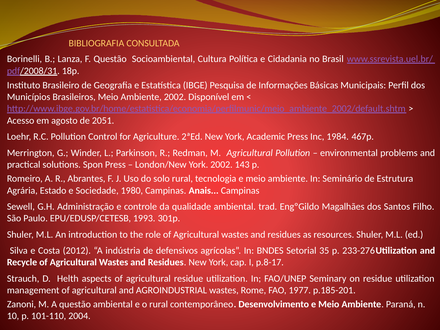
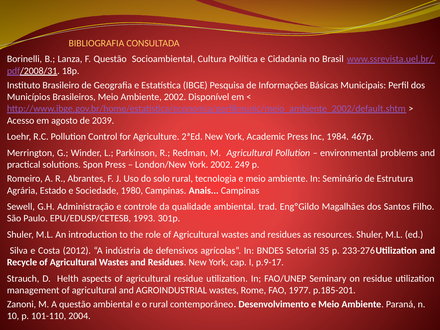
2051: 2051 -> 2039 (103, 121)
143: 143 -> 249 (242, 165)
p.8-17: p.8-17 -> p.9-17 (270, 262)
